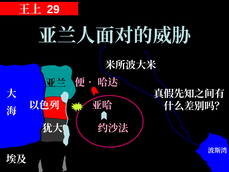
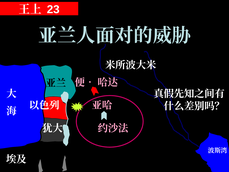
29: 29 -> 23 (53, 9)
